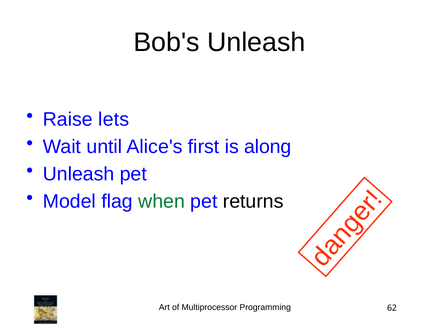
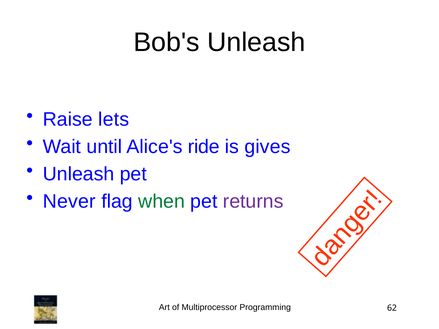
first: first -> ride (204, 147)
along: along -> gives (268, 147)
Model: Model -> Never (69, 201)
returns colour: black -> purple (253, 201)
